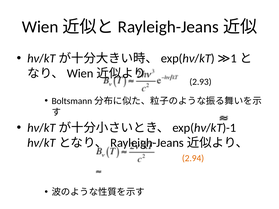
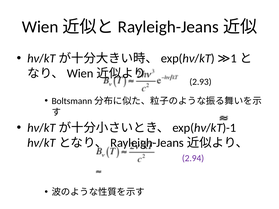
2.94 colour: orange -> purple (193, 158)
